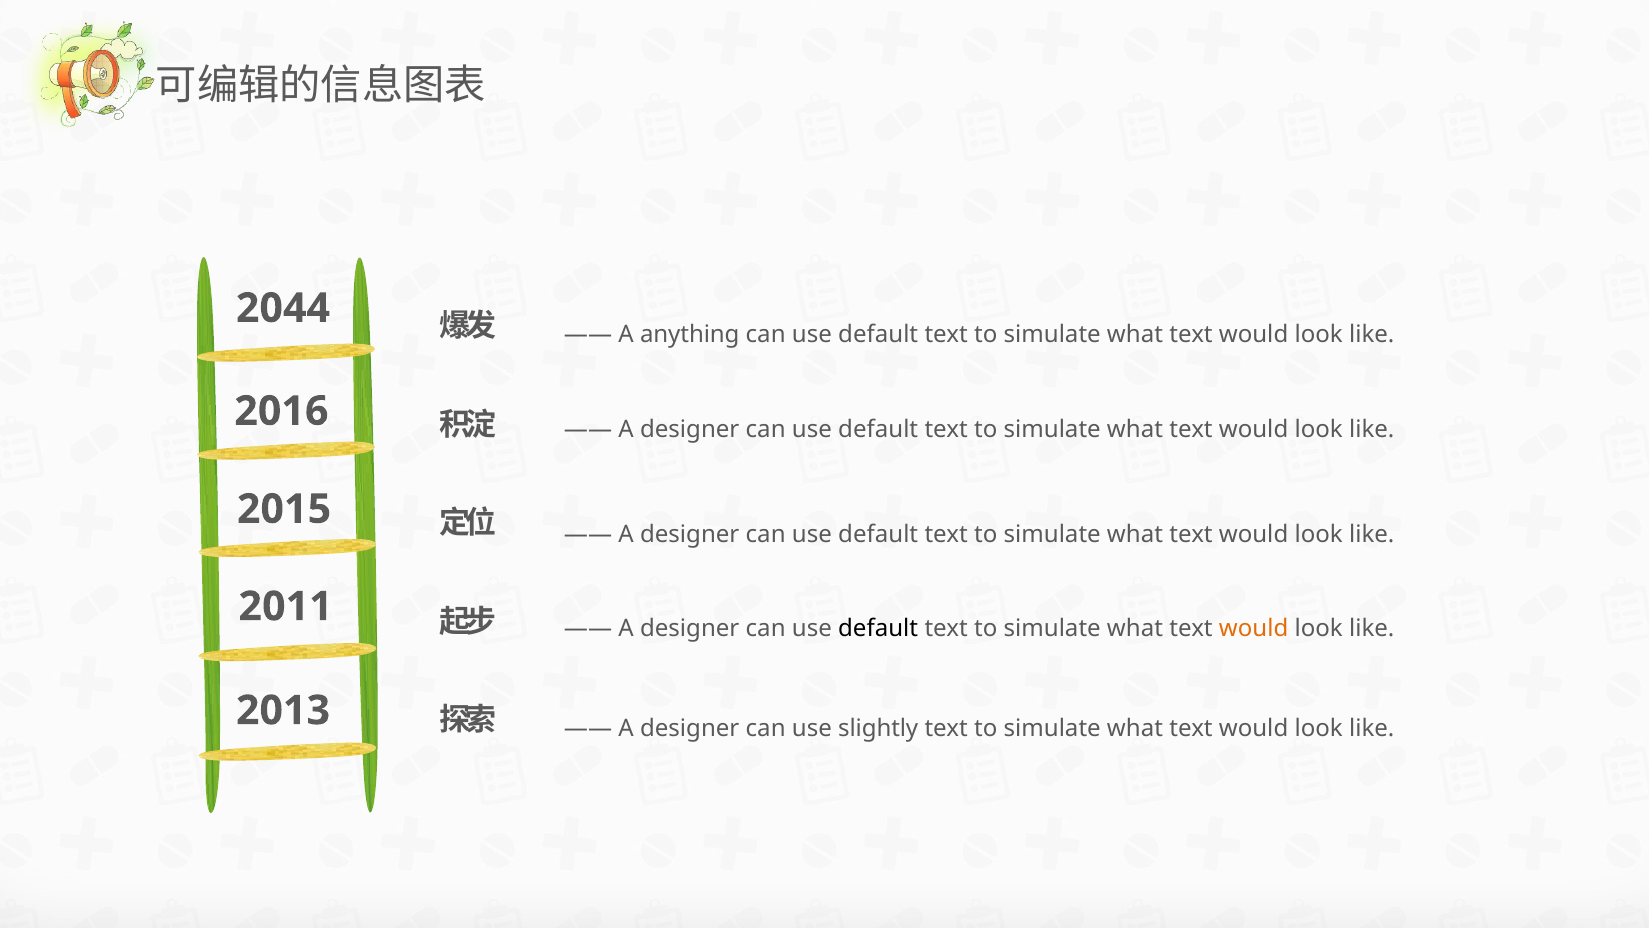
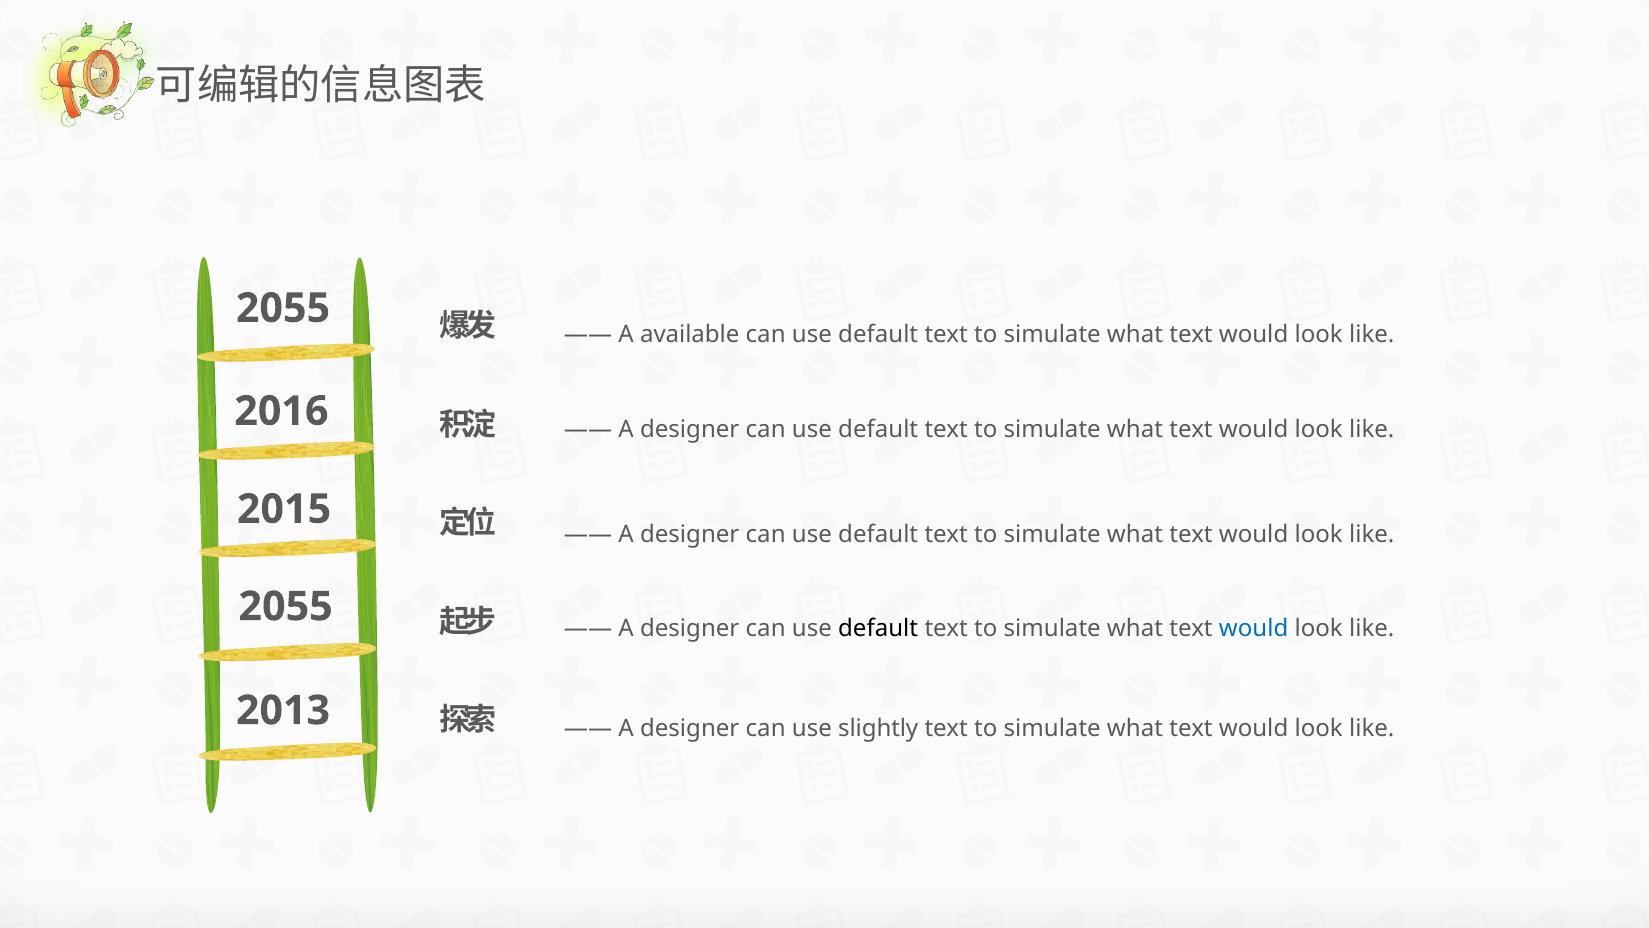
2044: 2044 -> 2055 (283, 308)
anything: anything -> available (690, 335)
2011: 2011 -> 2055 (286, 606)
would colour: orange -> blue (1254, 628)
